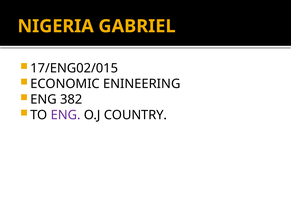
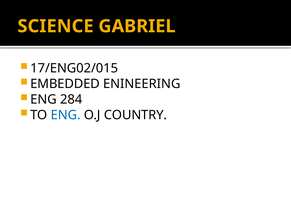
NIGERIA: NIGERIA -> SCIENCE (56, 26)
ECONOMIC: ECONOMIC -> EMBEDDED (65, 84)
382: 382 -> 284 (71, 99)
ENG colour: purple -> blue (66, 115)
